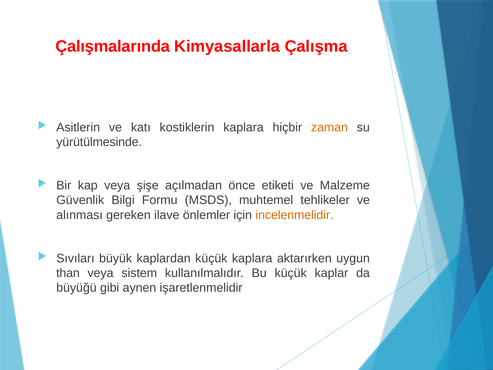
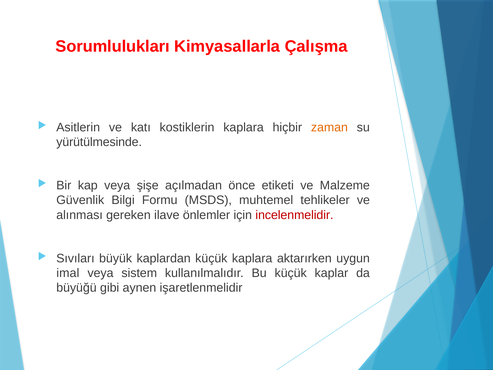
Çalışmalarında: Çalışmalarında -> Sorumlulukları (113, 46)
incelenmelidir colour: orange -> red (294, 215)
than: than -> imal (68, 273)
